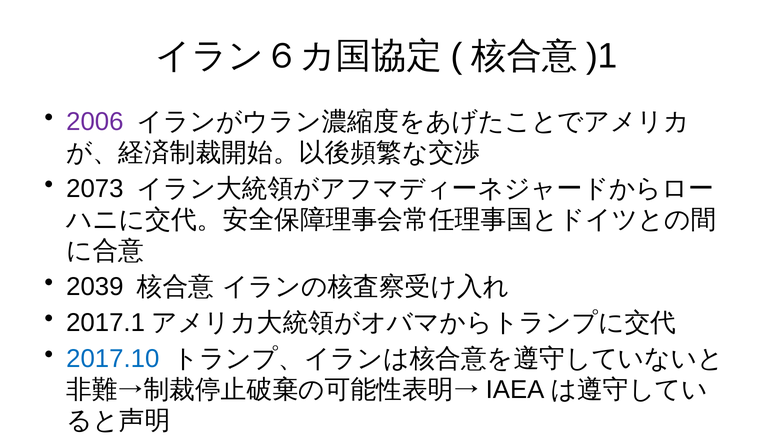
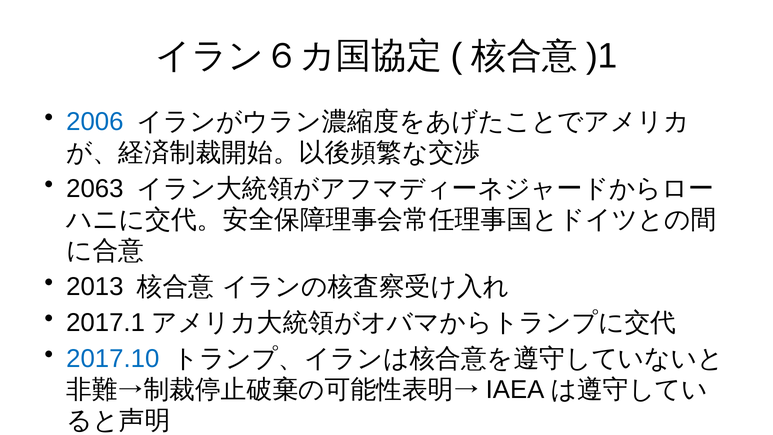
2006 colour: purple -> blue (95, 122)
2073: 2073 -> 2063 (95, 189)
2039: 2039 -> 2013 (95, 287)
